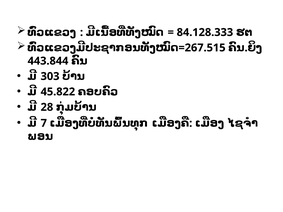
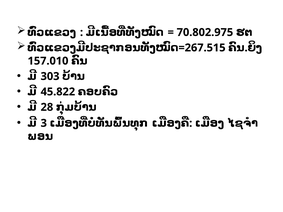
84.128.333: 84.128.333 -> 70.802.975 (205, 32)
443.844: 443.844 -> 157.010 (48, 61)
7: 7 -> 3 (44, 123)
